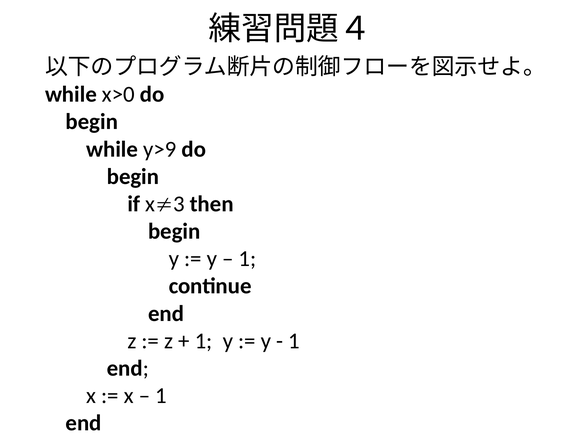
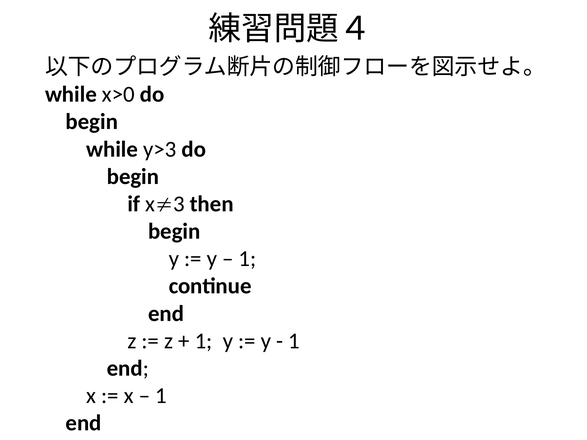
y>9: y>9 -> y>3 (160, 149)
